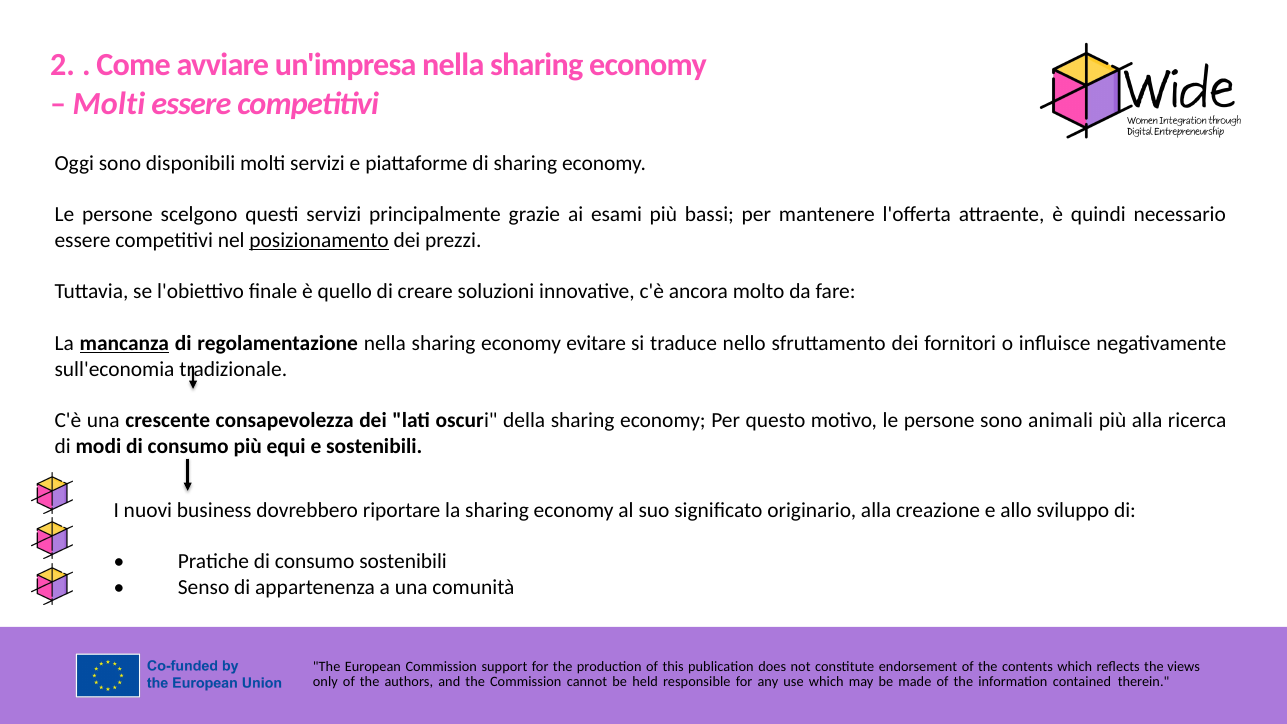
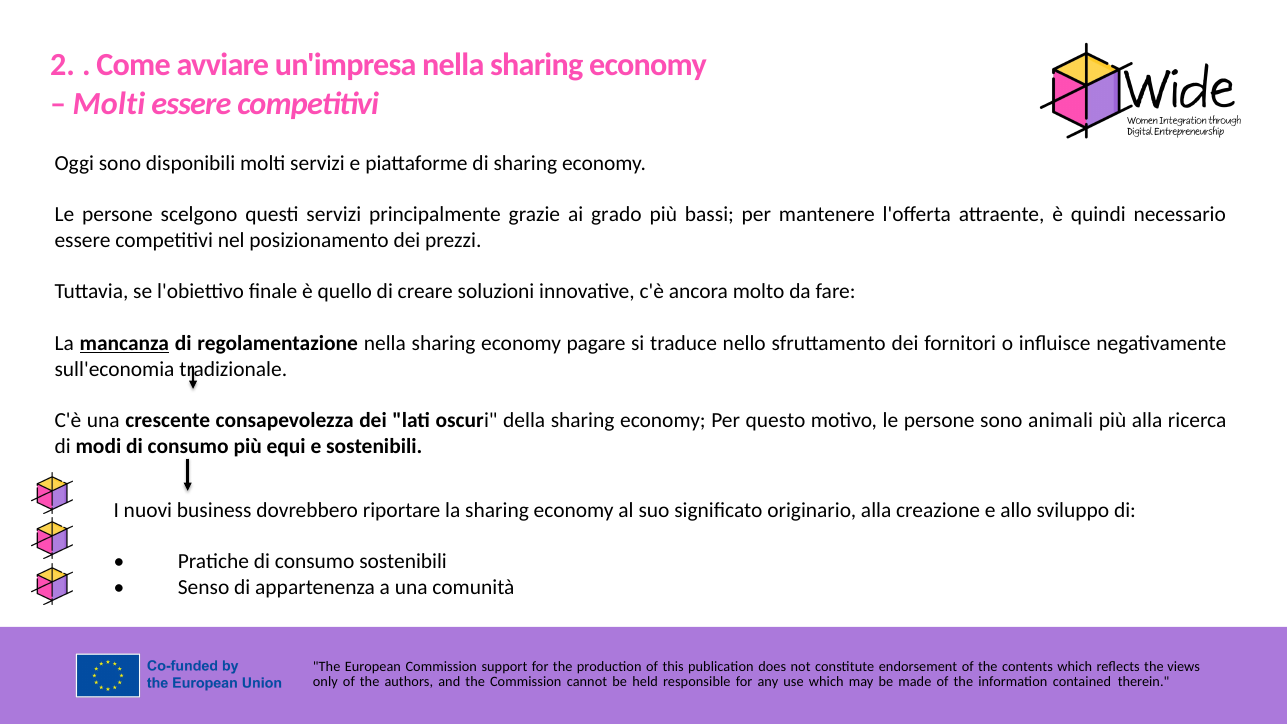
esami: esami -> grado (616, 214)
posizionamento underline: present -> none (319, 240)
evitare: evitare -> pagare (596, 343)
